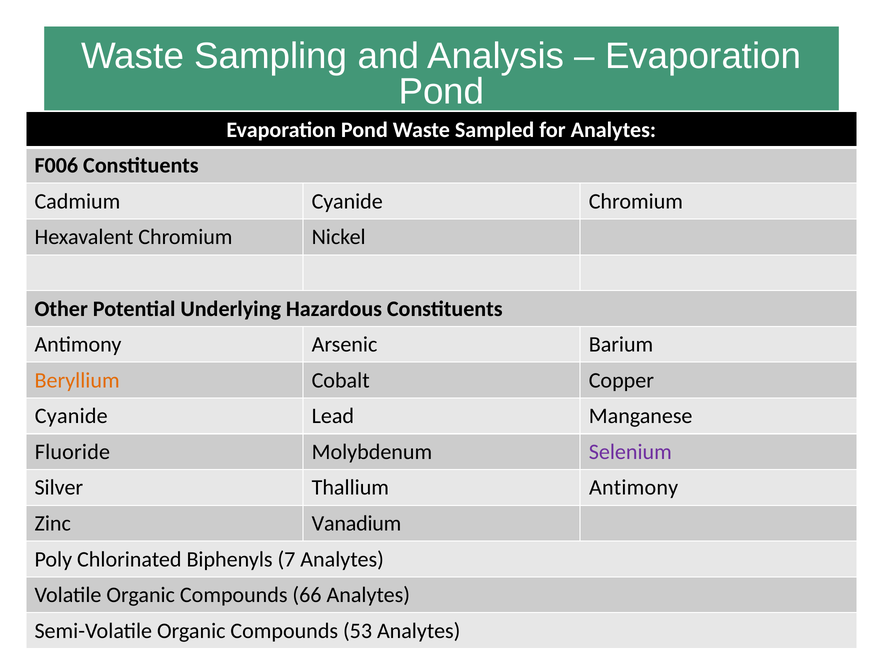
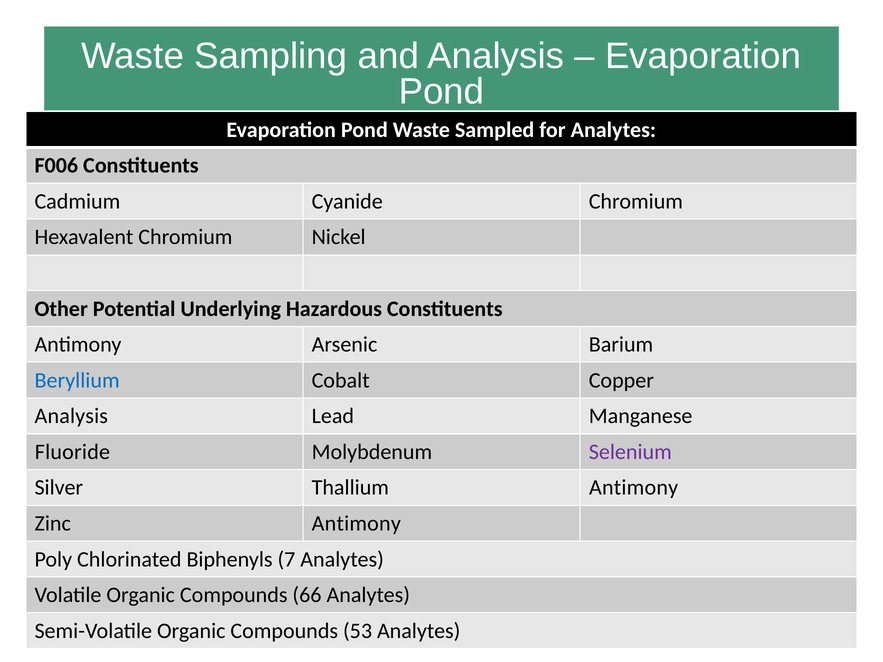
Beryllium colour: orange -> blue (77, 380)
Cyanide: Cyanide -> Analysis (71, 416)
Zinc Vanadium: Vanadium -> Antimony (356, 524)
